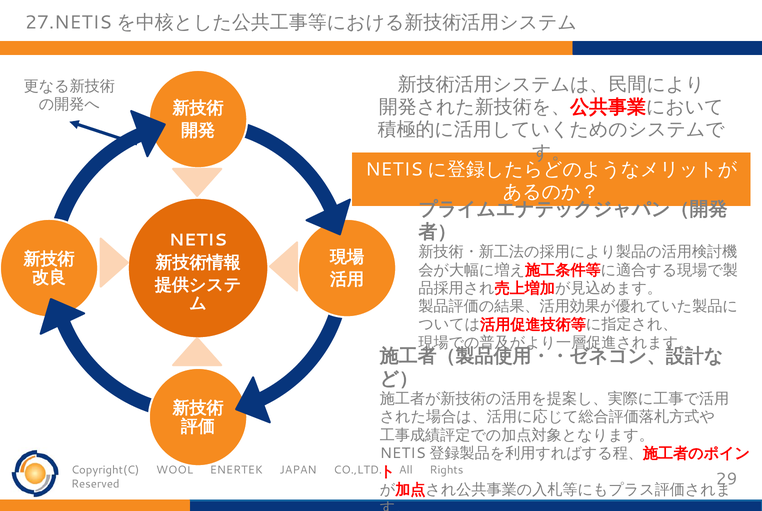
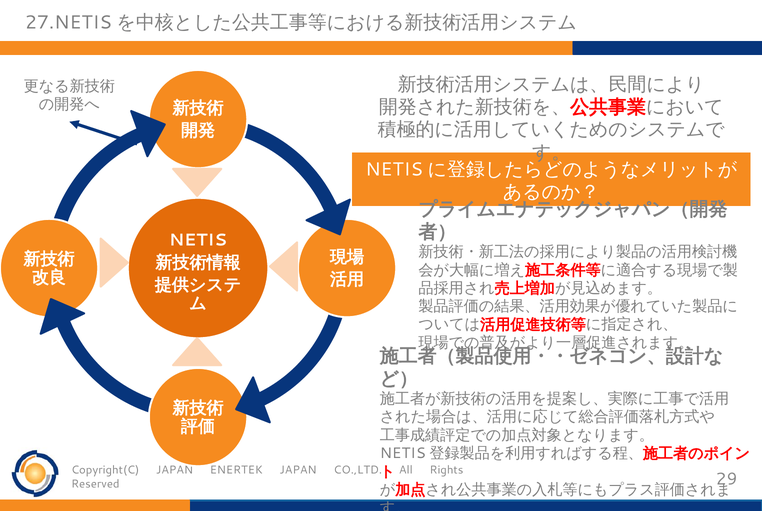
Copyright(C WOOL: WOOL -> JAPAN (175, 470)
